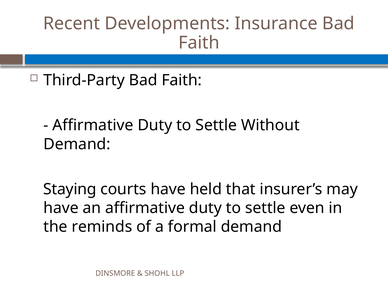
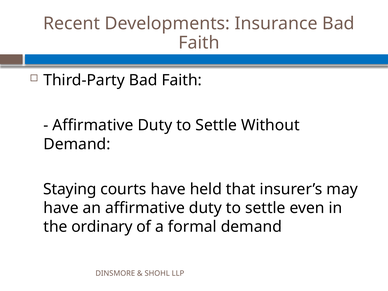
reminds: reminds -> ordinary (102, 227)
